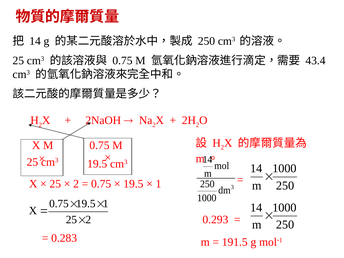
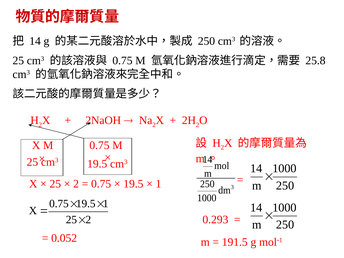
43.4: 43.4 -> 25.8 (315, 61)
0.283: 0.283 -> 0.052 (64, 238)
